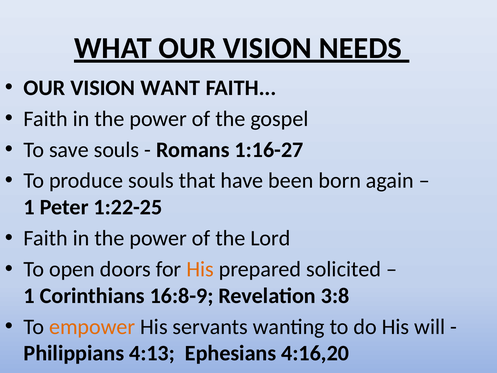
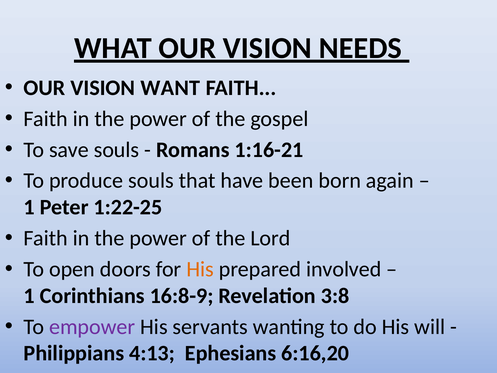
1:16-27: 1:16-27 -> 1:16-21 (269, 150)
solicited: solicited -> involved (344, 269)
empower colour: orange -> purple (92, 327)
4:16,20: 4:16,20 -> 6:16,20 (315, 353)
